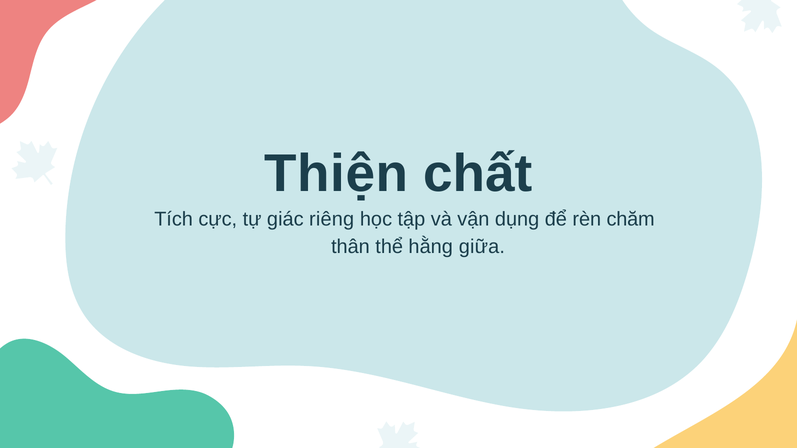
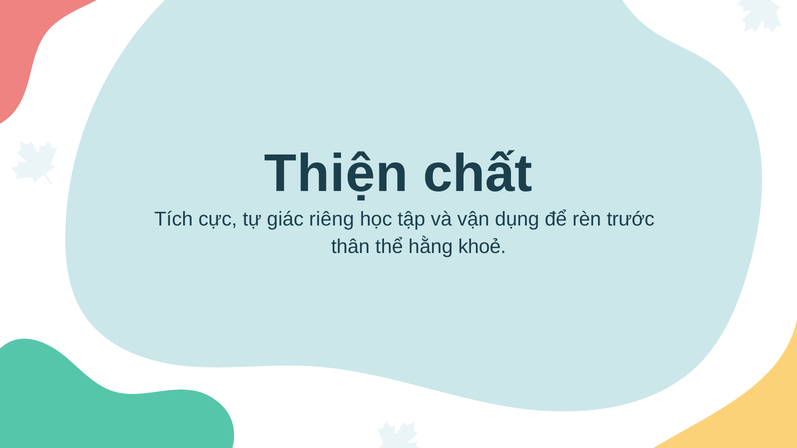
chăm: chăm -> trước (631, 219)
giữa: giữa -> khoẻ (482, 247)
